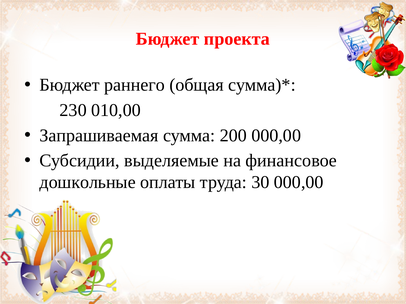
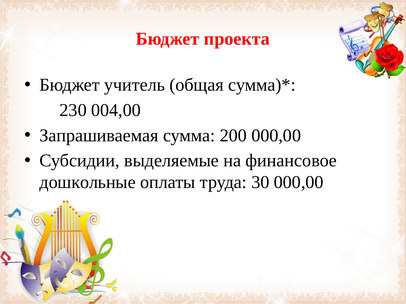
раннего: раннего -> учитель (135, 85)
010,00: 010,00 -> 004,00 (116, 110)
